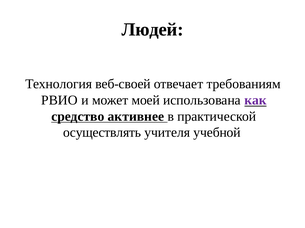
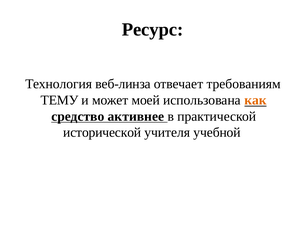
Людей: Людей -> Ресурс (153, 30)
веб-своей: веб-своей -> веб-линза (123, 84)
РВИО: РВИО -> ТЕМУ (60, 100)
как colour: purple -> orange (256, 100)
осуществлять: осуществлять -> исторической (102, 133)
